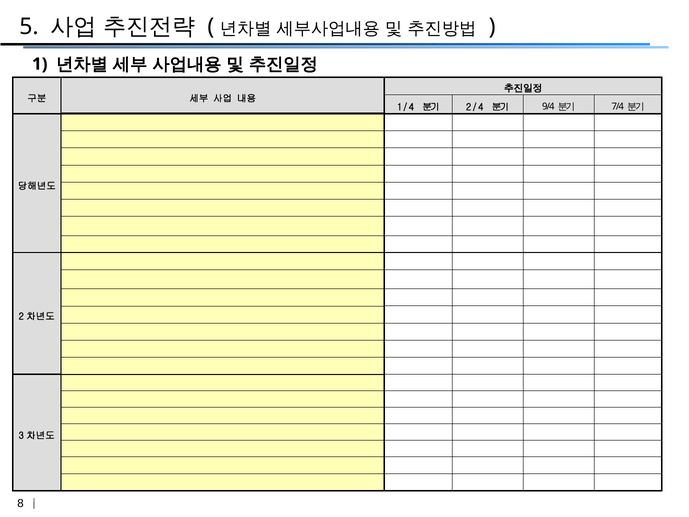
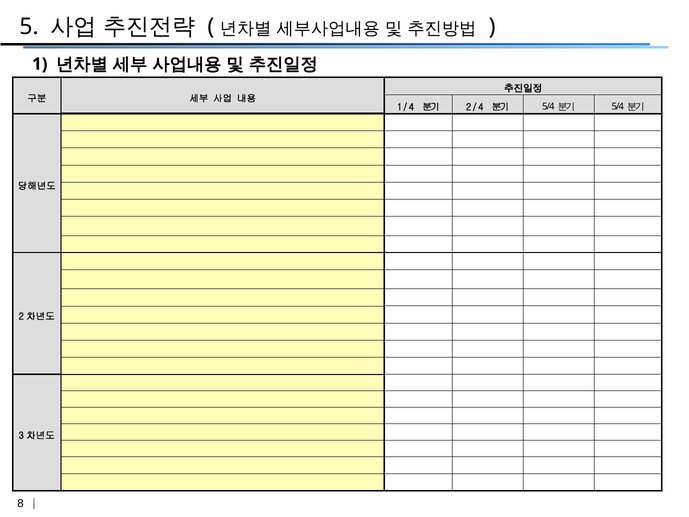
9: 9 -> 5 (545, 107)
7: 7 -> 5 (614, 107)
